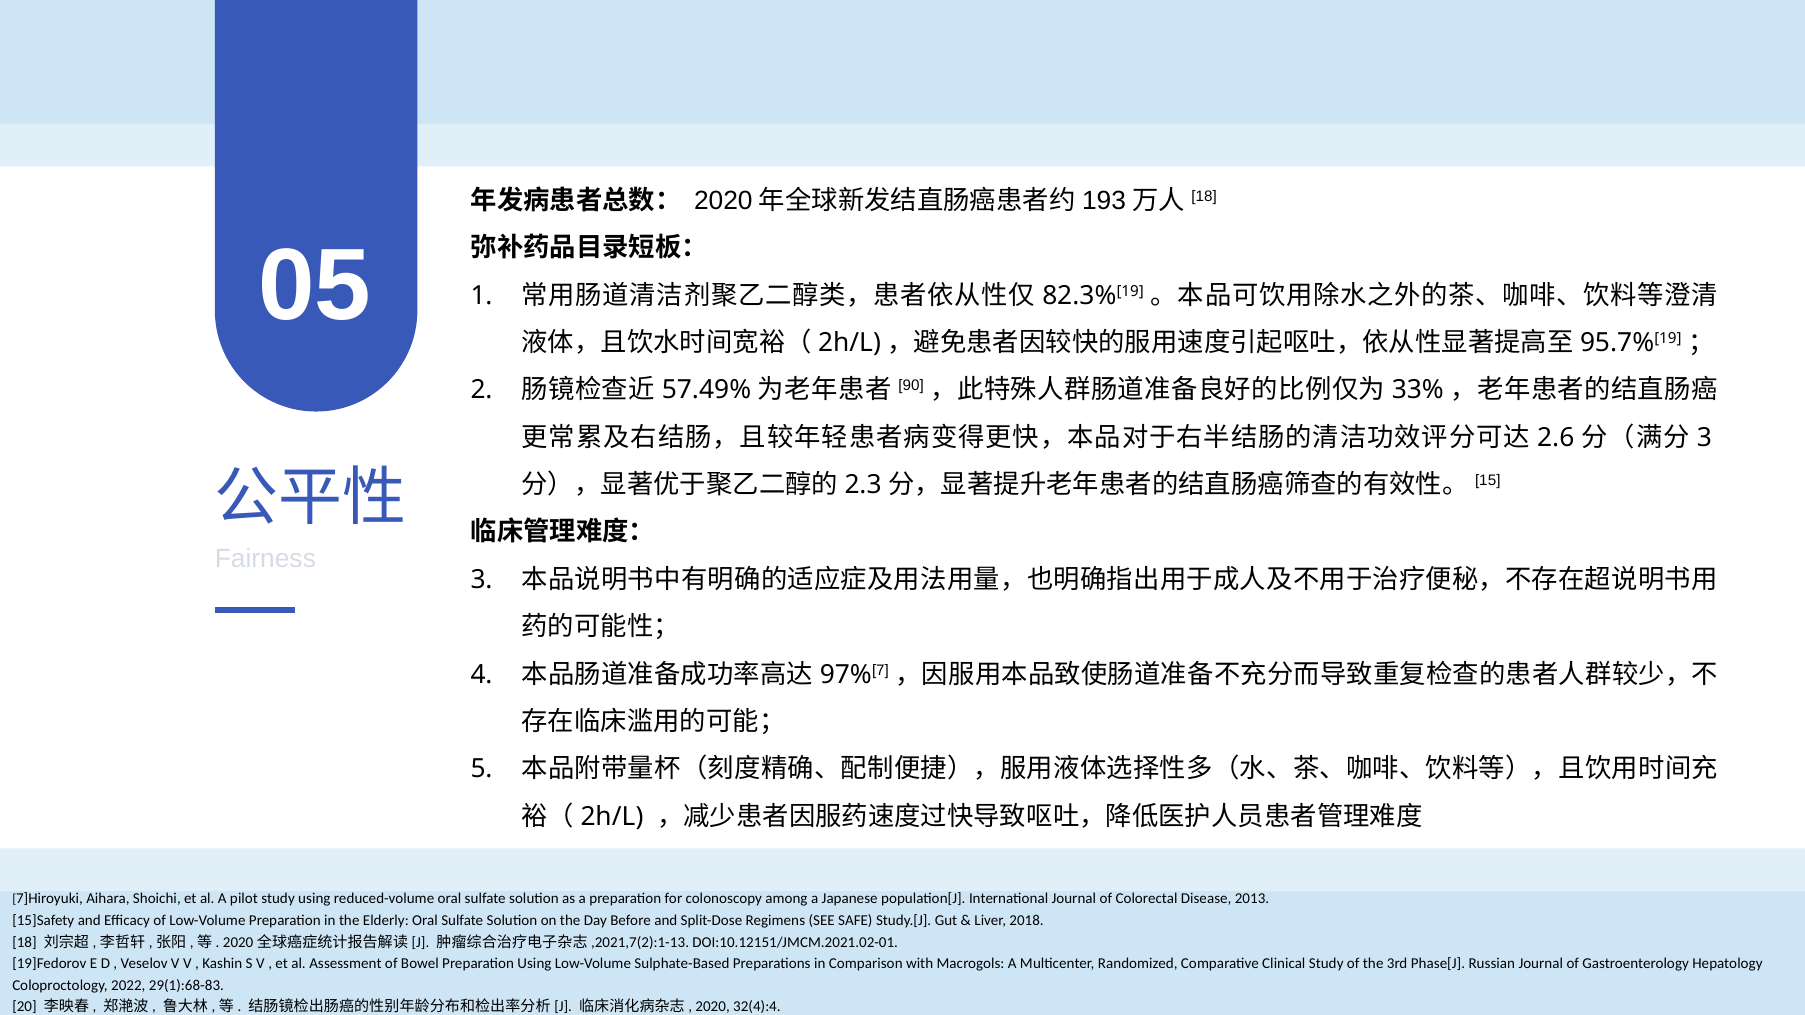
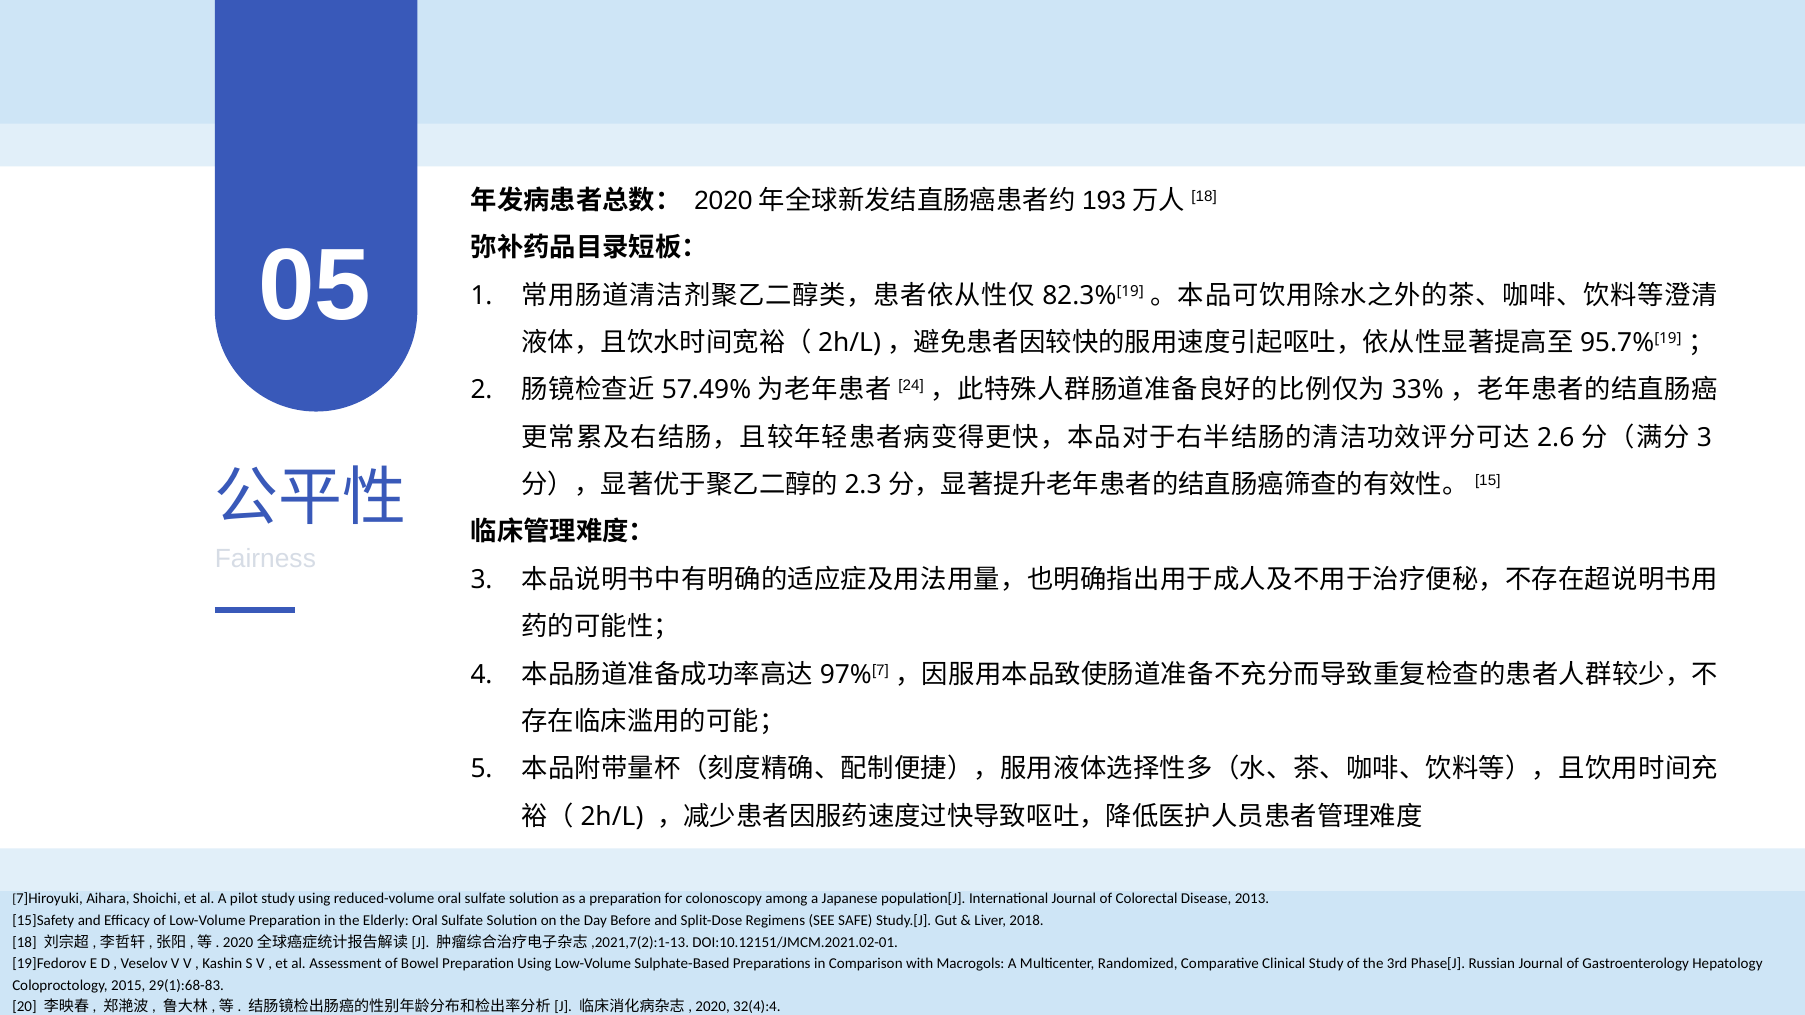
90: 90 -> 24 (911, 386)
2022: 2022 -> 2015 (128, 986)
